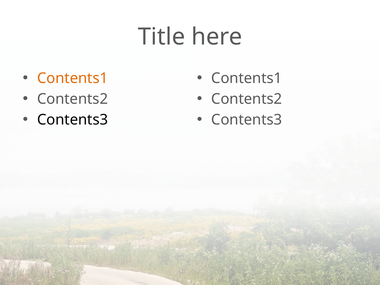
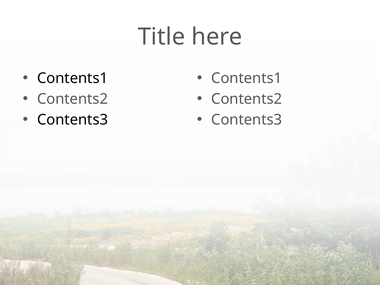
Contents1 colour: orange -> black (73, 78)
